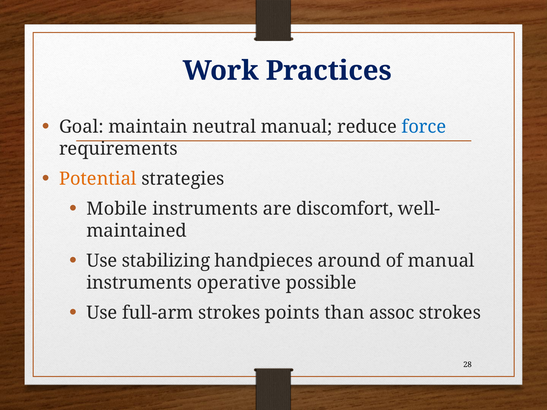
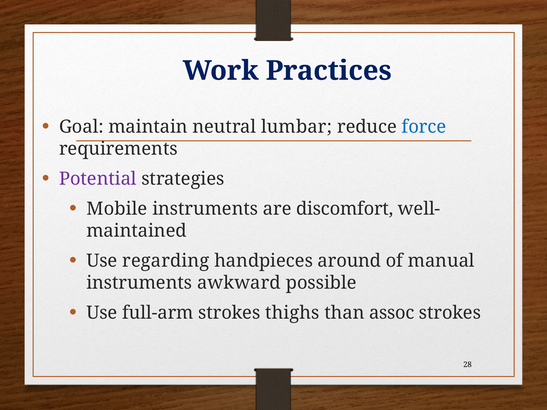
neutral manual: manual -> lumbar (296, 127)
Potential colour: orange -> purple (98, 179)
stabilizing: stabilizing -> regarding (166, 261)
operative: operative -> awkward (239, 283)
points: points -> thighs (292, 313)
